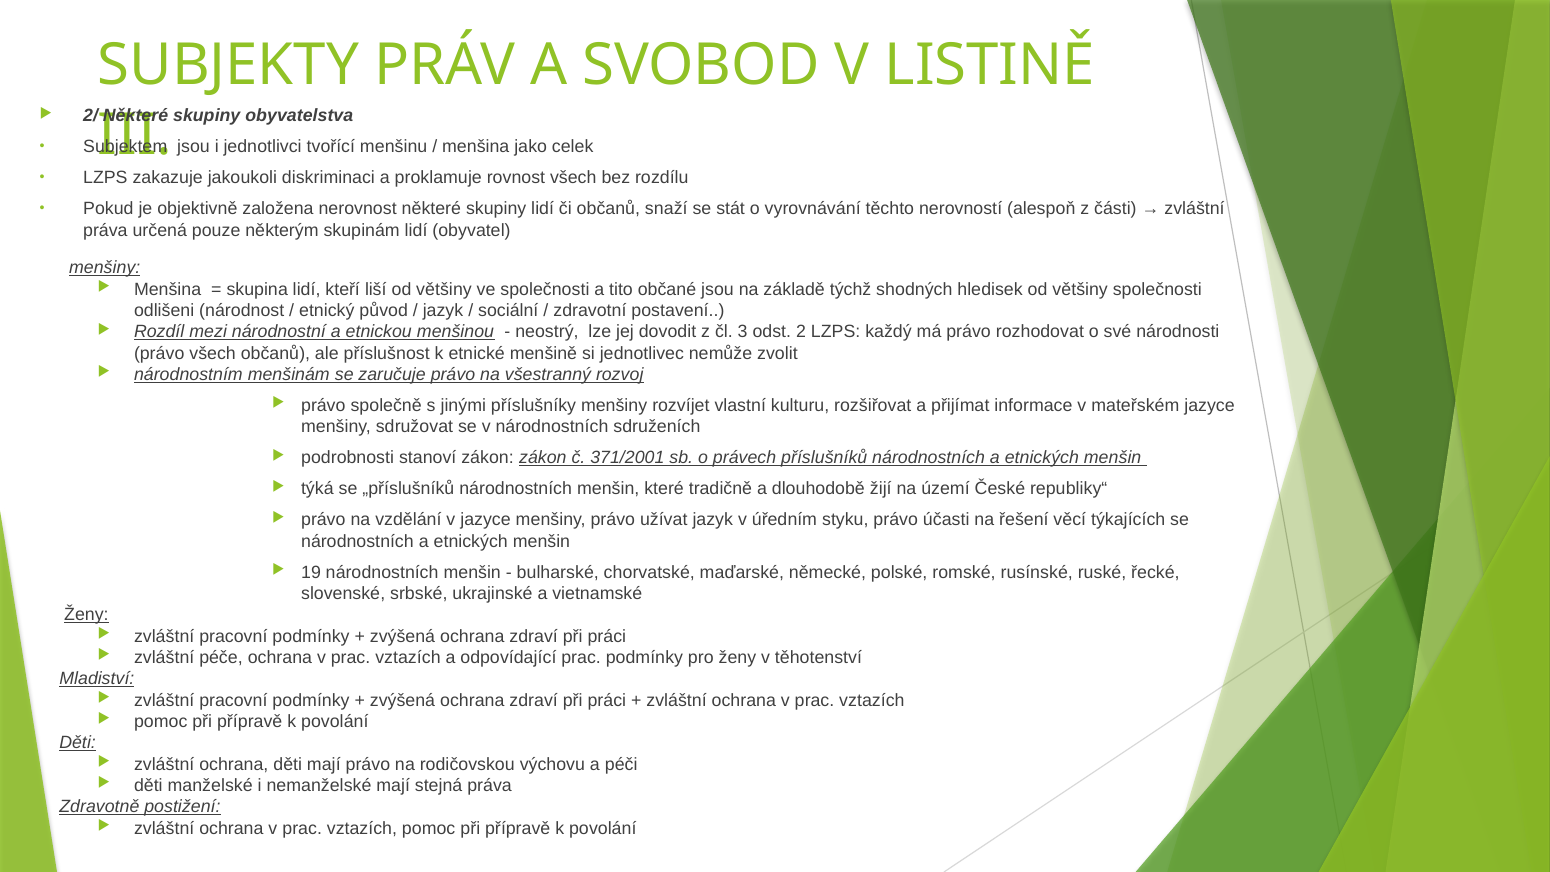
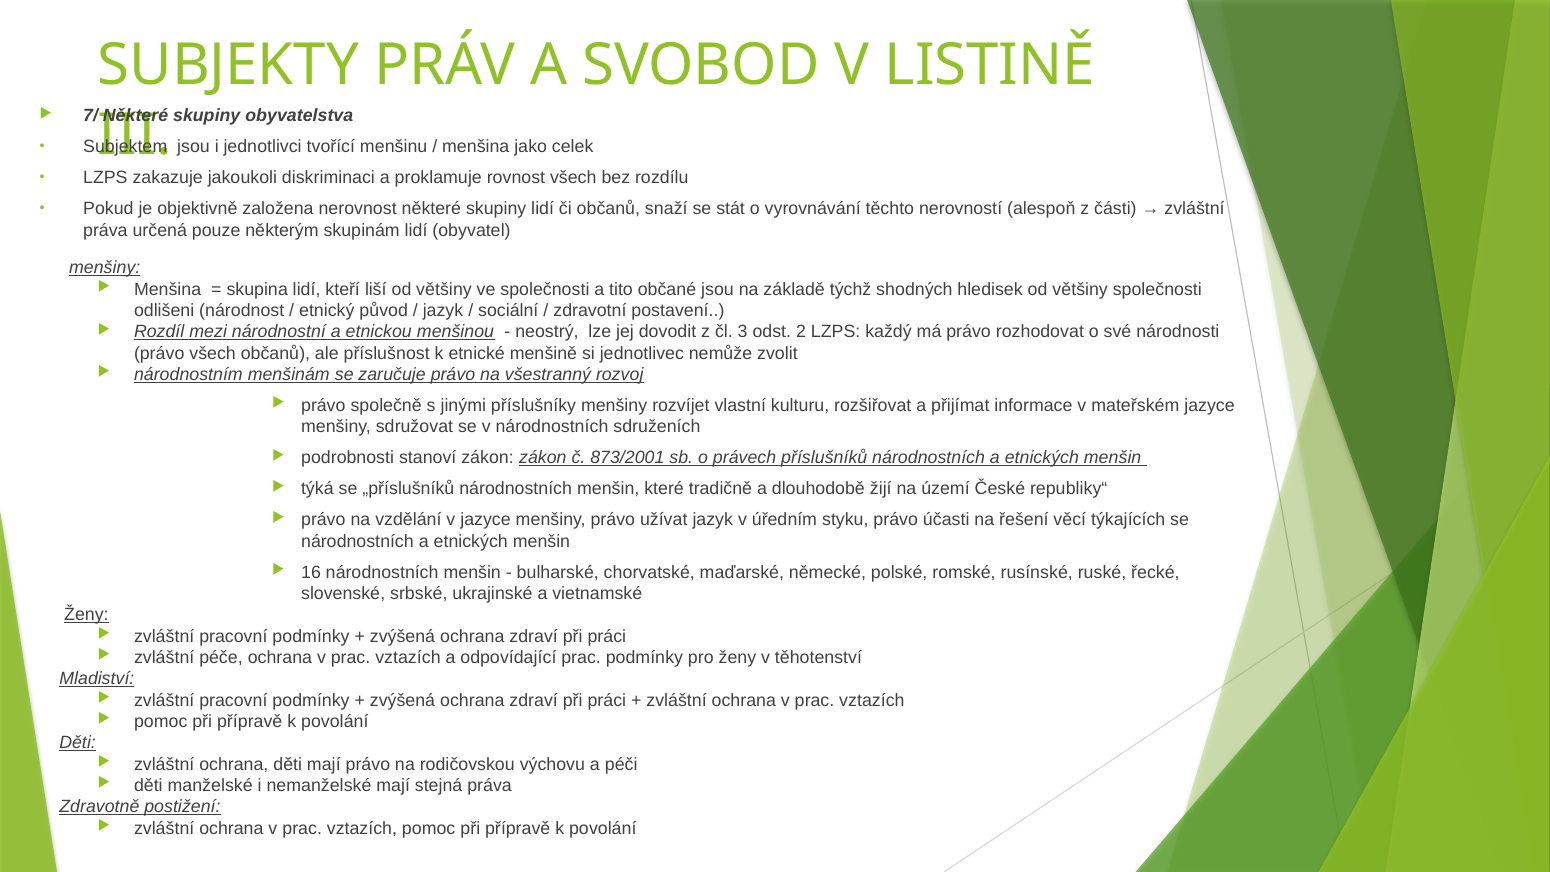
2/: 2/ -> 7/ (91, 116)
371/2001: 371/2001 -> 873/2001 (627, 458)
19: 19 -> 16 (311, 572)
